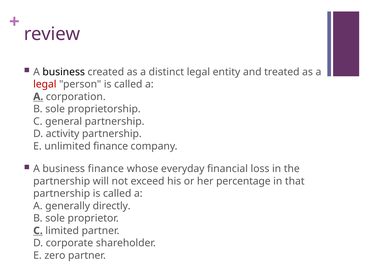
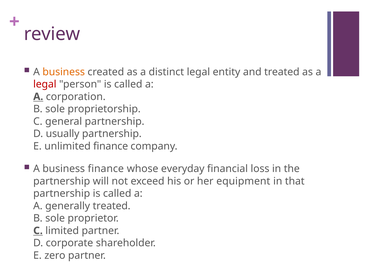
business colour: black -> orange (64, 72)
activity: activity -> usually (63, 134)
percentage: percentage -> equipment (243, 181)
generally directly: directly -> treated (112, 206)
